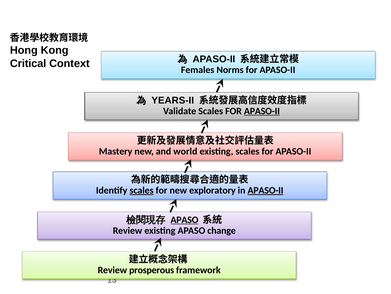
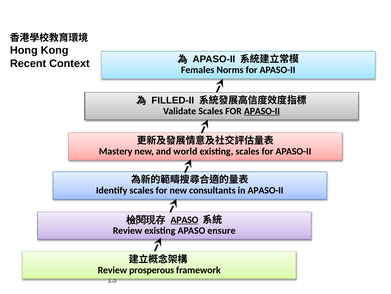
Critical: Critical -> Recent (28, 63)
YEARS-II: YEARS-II -> FILLED-II (173, 100)
scales underline: present -> none (142, 190)
exploratory: exploratory -> consultants (212, 190)
APASO-II underline: present -> none (266, 190)
change: change -> ensure (221, 230)
